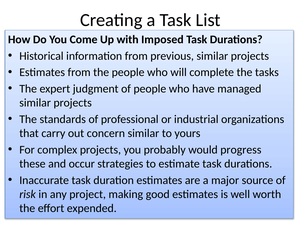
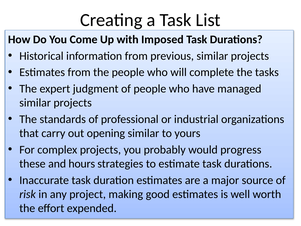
concern: concern -> opening (106, 133)
occur: occur -> hours (82, 164)
